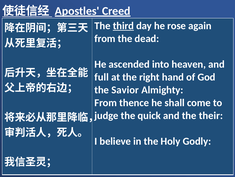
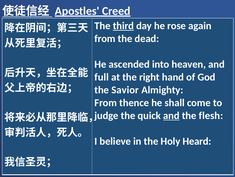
and underline: none -> present (171, 115)
their: their -> flesh (211, 115)
Godly: Godly -> Heard (197, 141)
